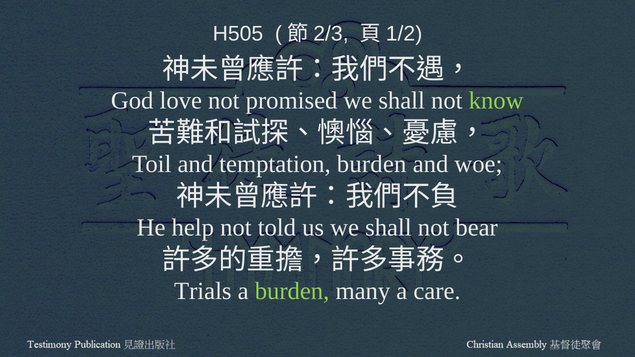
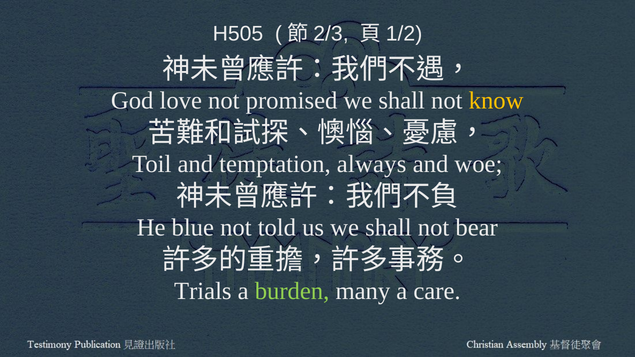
know colour: light green -> yellow (496, 101)
temptation burden: burden -> always (372, 164)
help: help -> blue (193, 228)
